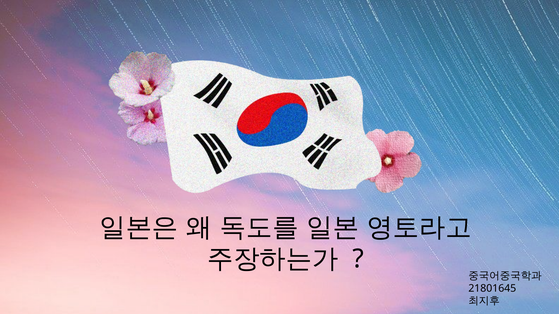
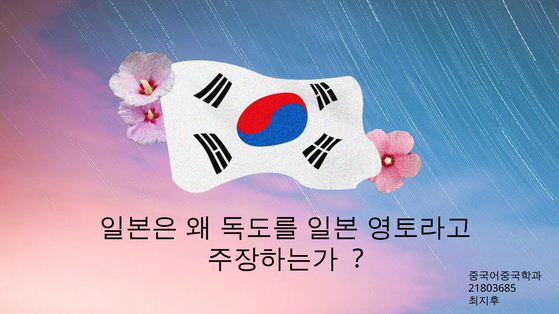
21801645: 21801645 -> 21803685 (492, 289)
